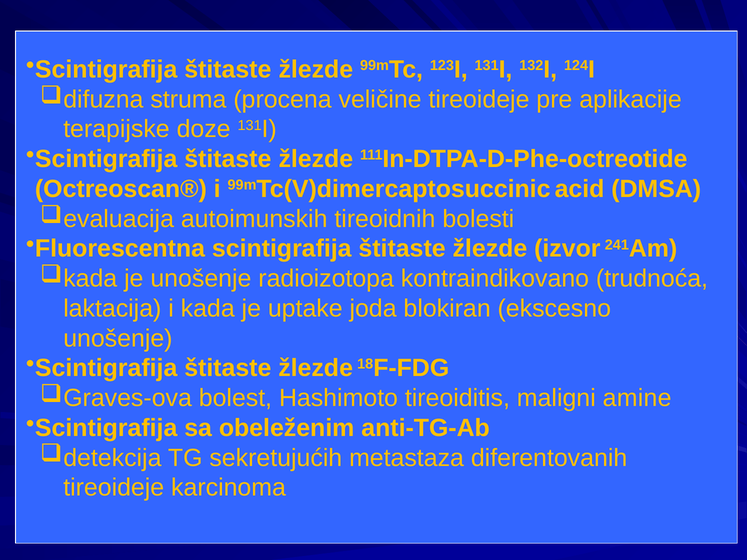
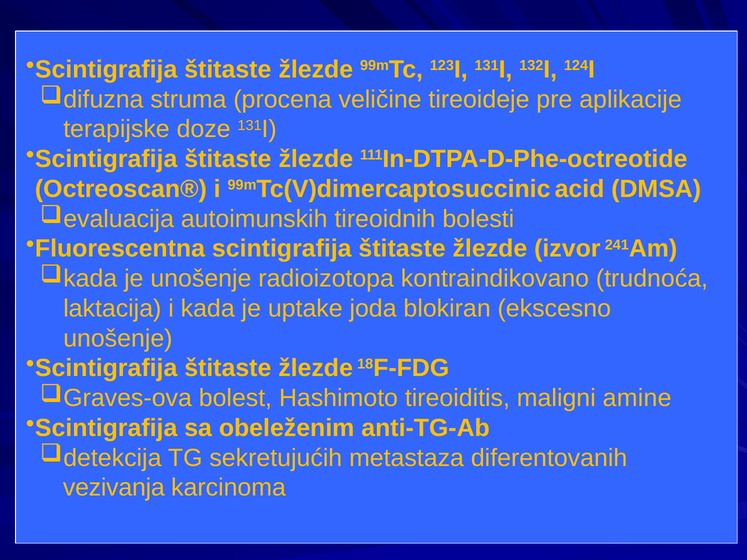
tireoideje: tireoideje -> vezivanja (114, 488)
